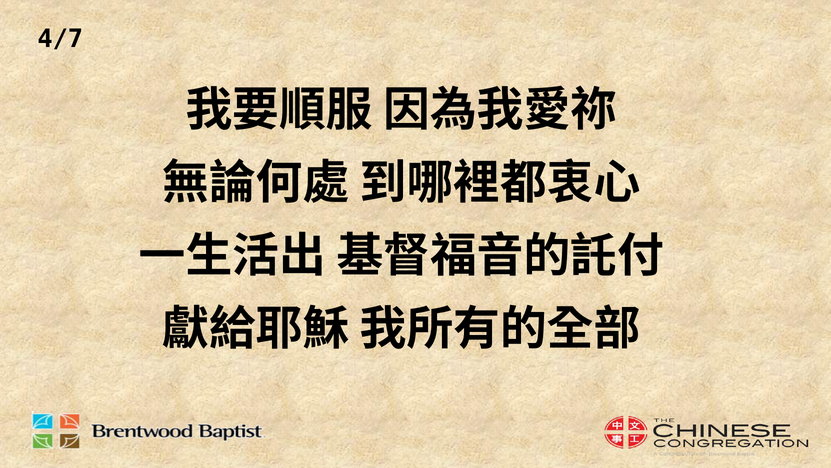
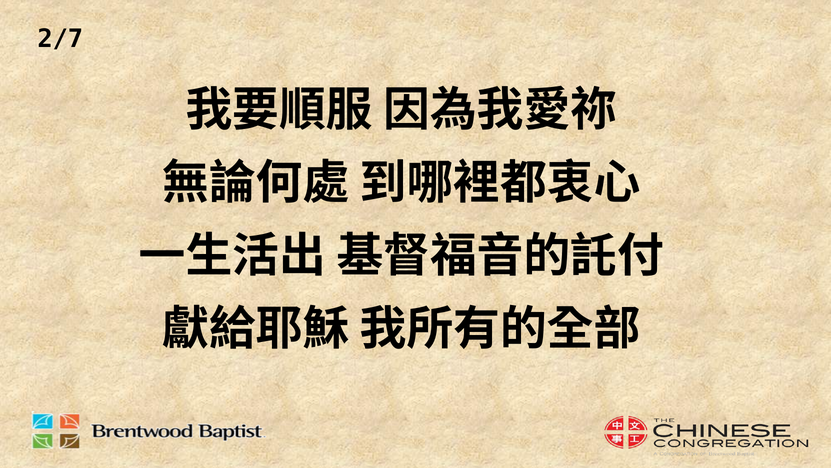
4/7: 4/7 -> 2/7 (60, 39)
